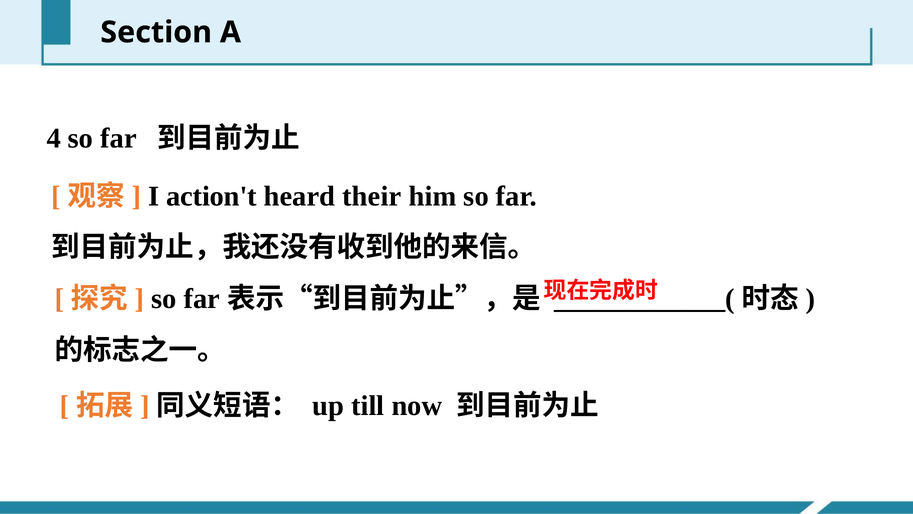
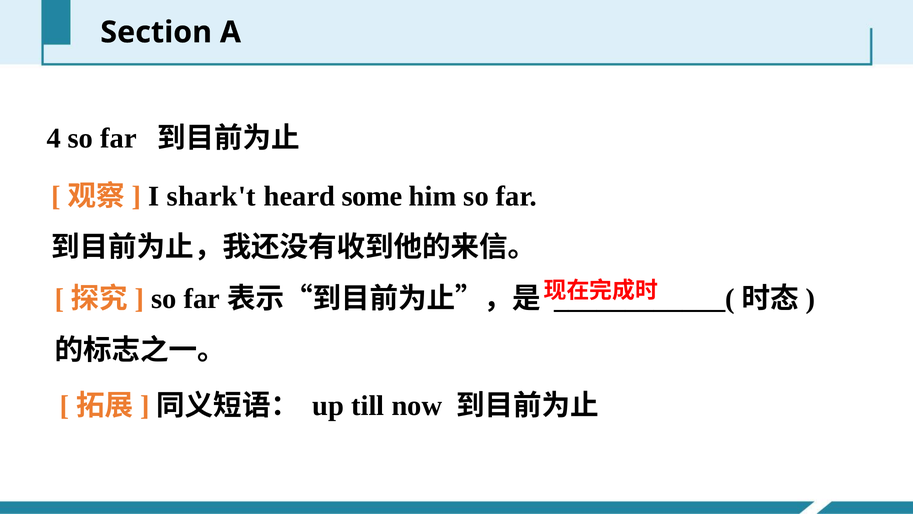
action't: action't -> shark't (211, 196)
their: their -> some (372, 196)
